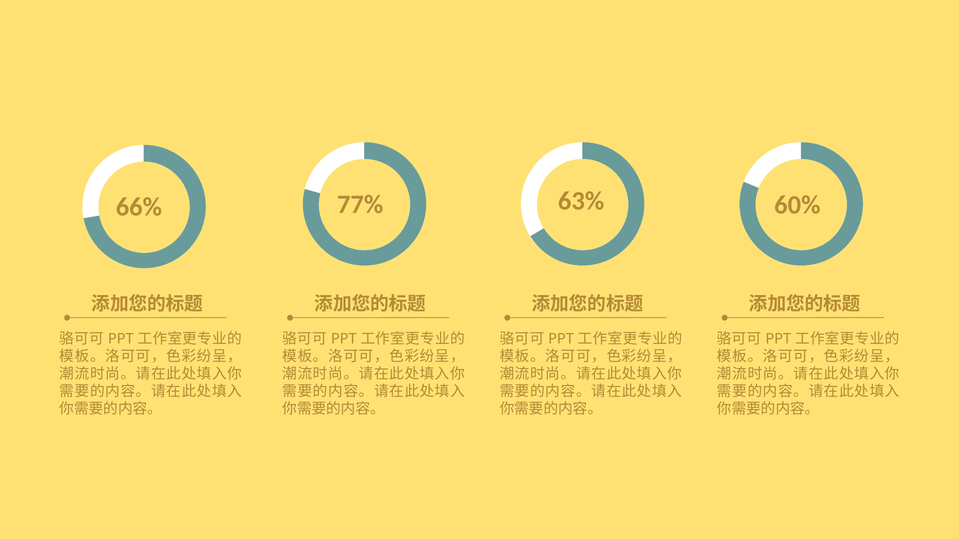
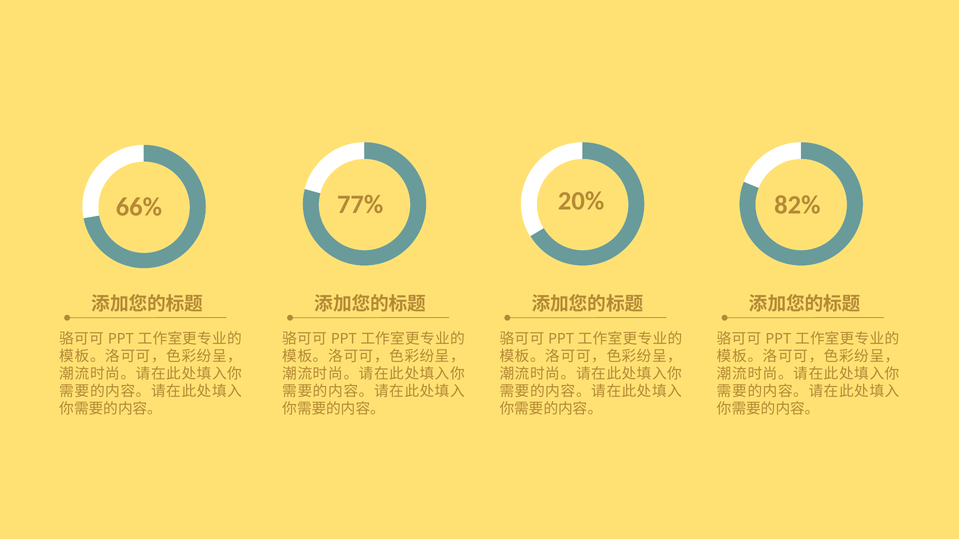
60%: 60% -> 82% (797, 205)
63%: 63% -> 20% (581, 201)
